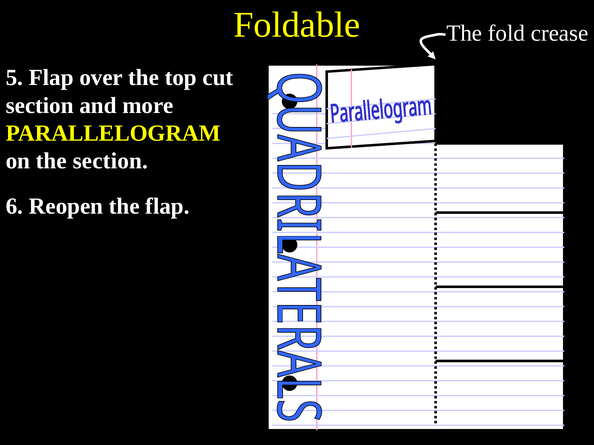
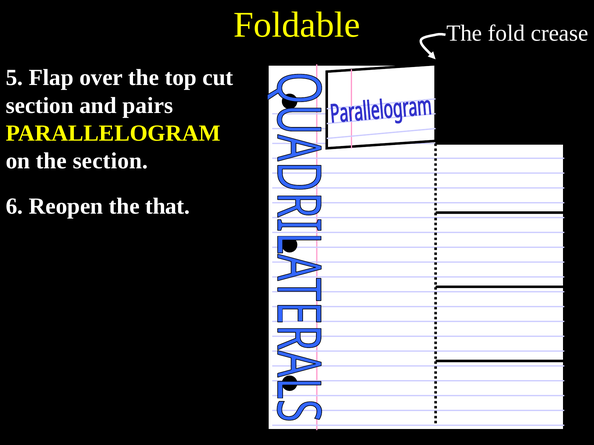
more: more -> pairs (148, 106)
the flap: flap -> that (168, 206)
